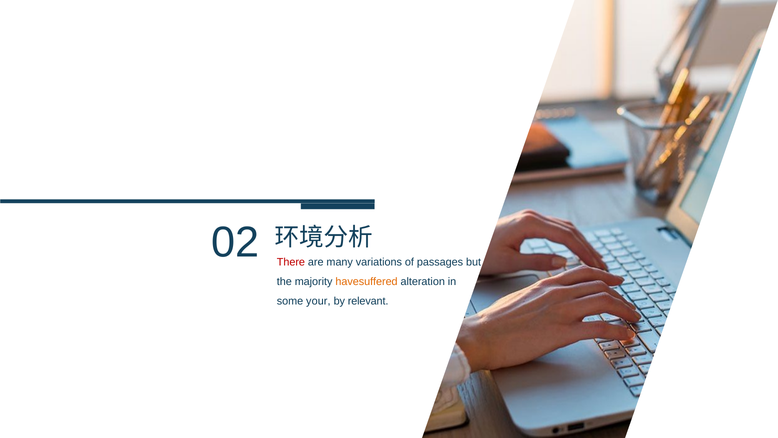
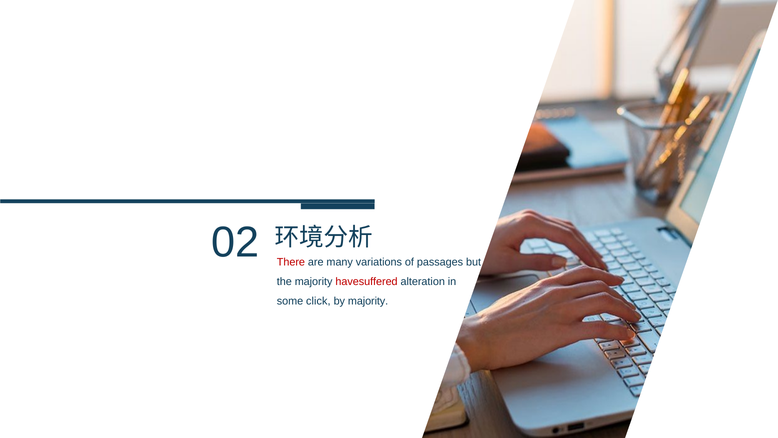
havesuffered colour: orange -> red (367, 281)
your: your -> click (318, 301)
by relevant: relevant -> majority (368, 301)
